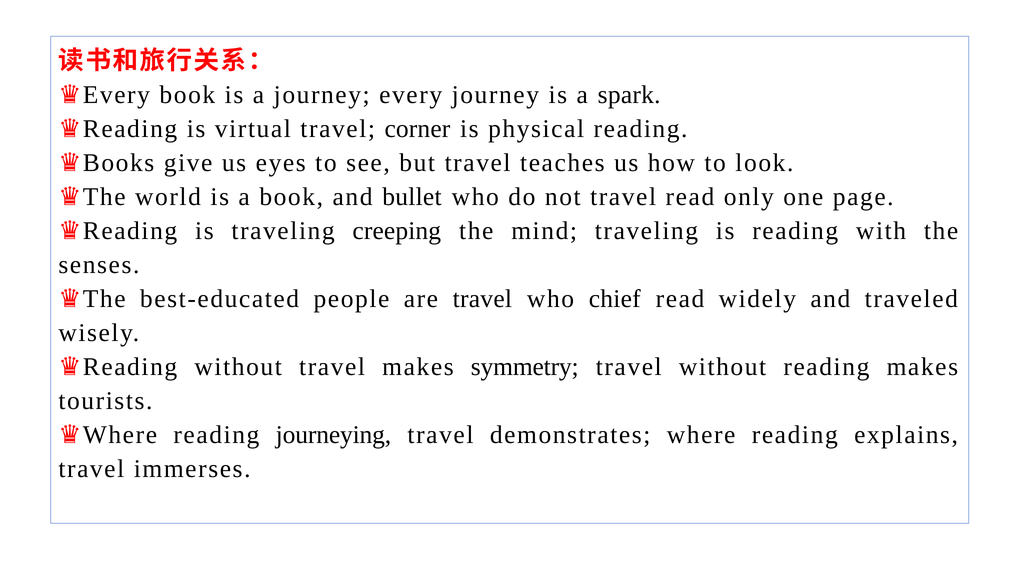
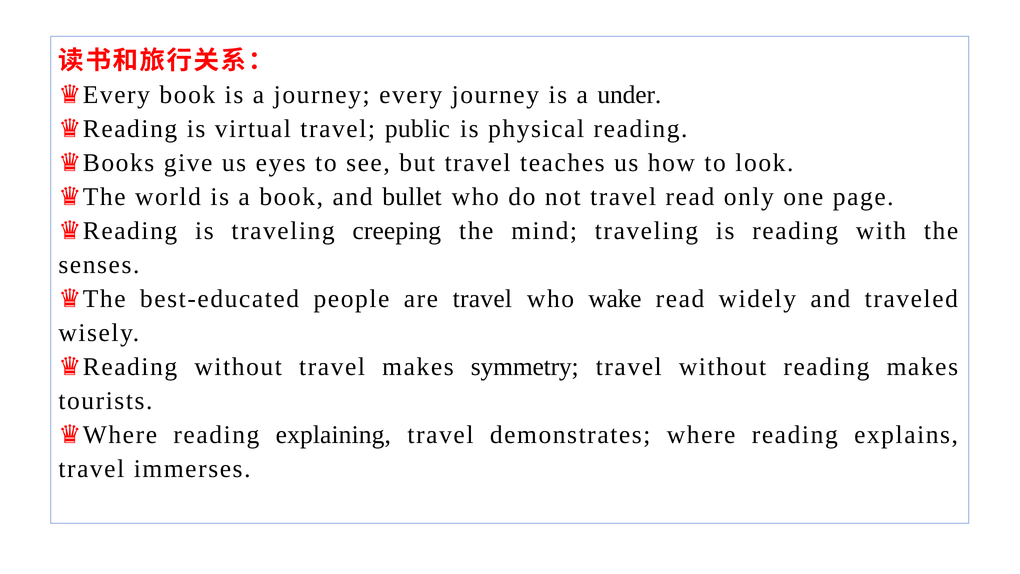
spark: spark -> under (629, 95)
corner: corner -> public (417, 129)
chief: chief -> wake (615, 299)
journeying: journeying -> explaining (333, 435)
